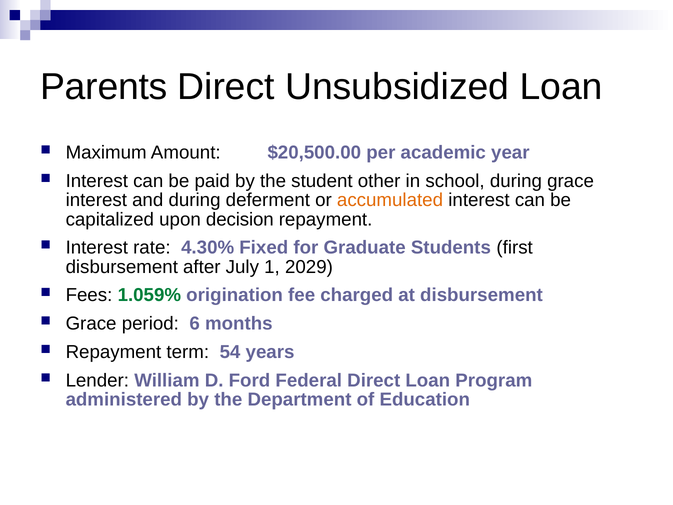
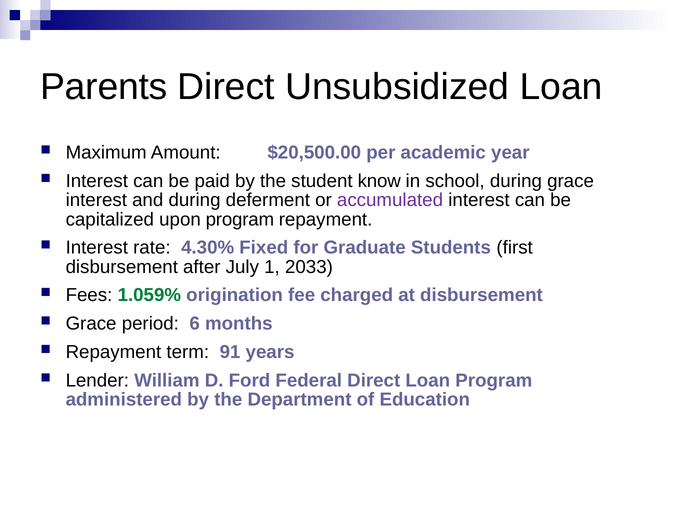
other: other -> know (379, 181)
accumulated colour: orange -> purple (390, 200)
upon decision: decision -> program (240, 219)
2029: 2029 -> 2033 (309, 267)
54: 54 -> 91 (230, 352)
